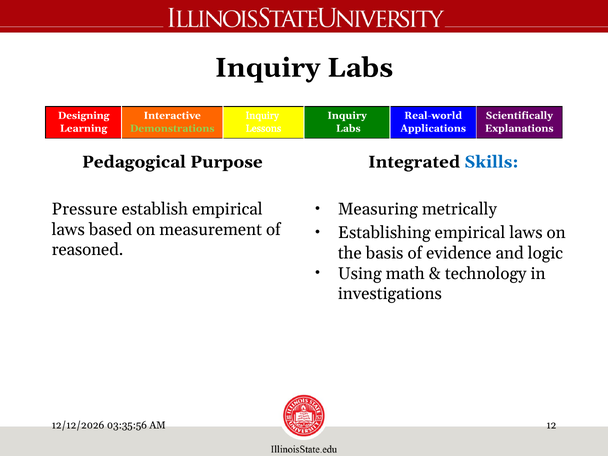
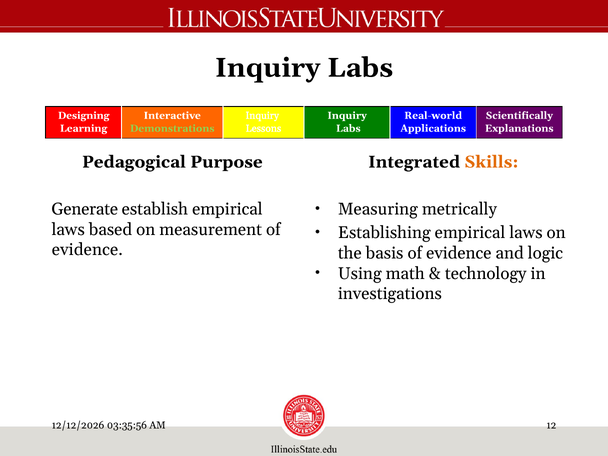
Skills colour: blue -> orange (491, 162)
Pressure: Pressure -> Generate (85, 209)
reasoned: reasoned -> evidence (87, 250)
